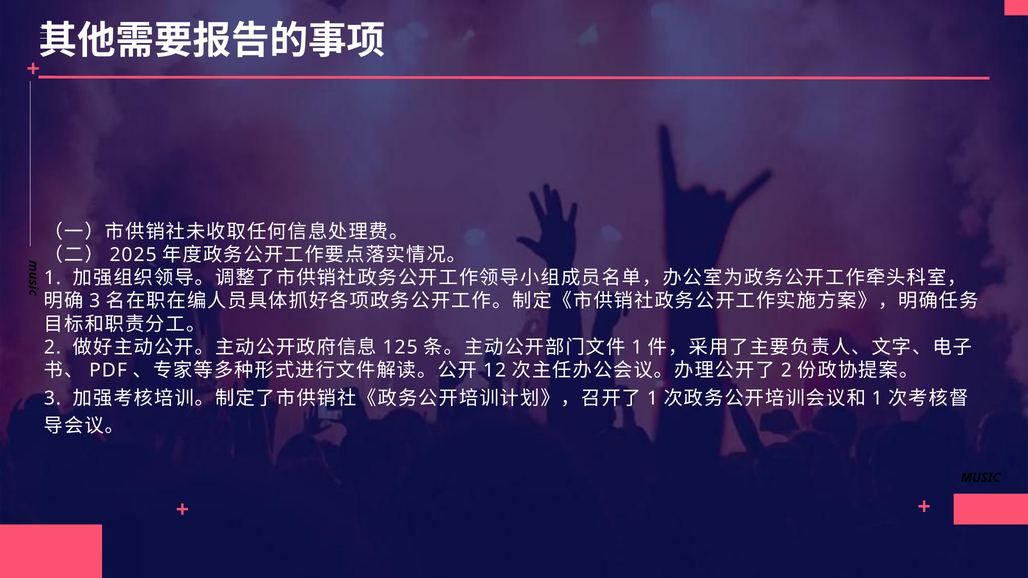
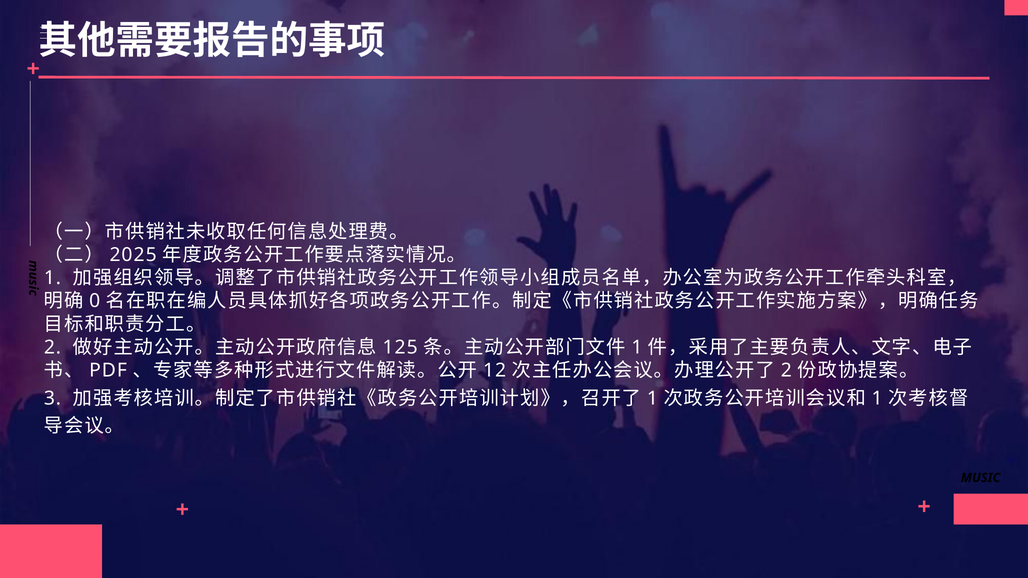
3: 3 -> 0 (95, 301)
